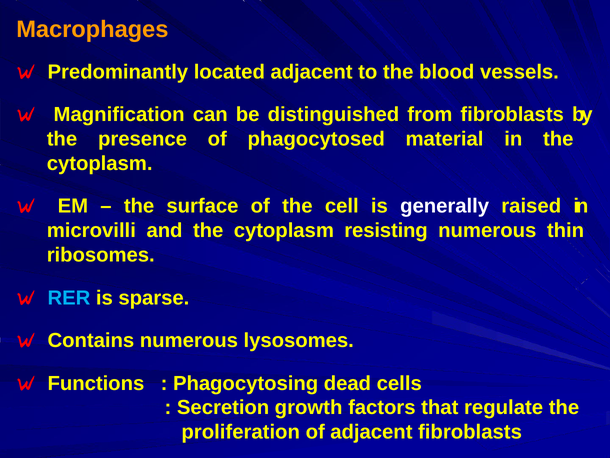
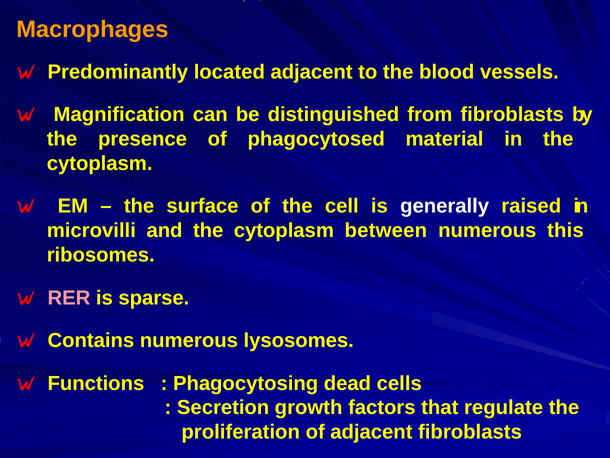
resisting: resisting -> between (386, 230)
thin: thin -> this (565, 230)
RER colour: light blue -> pink (69, 297)
